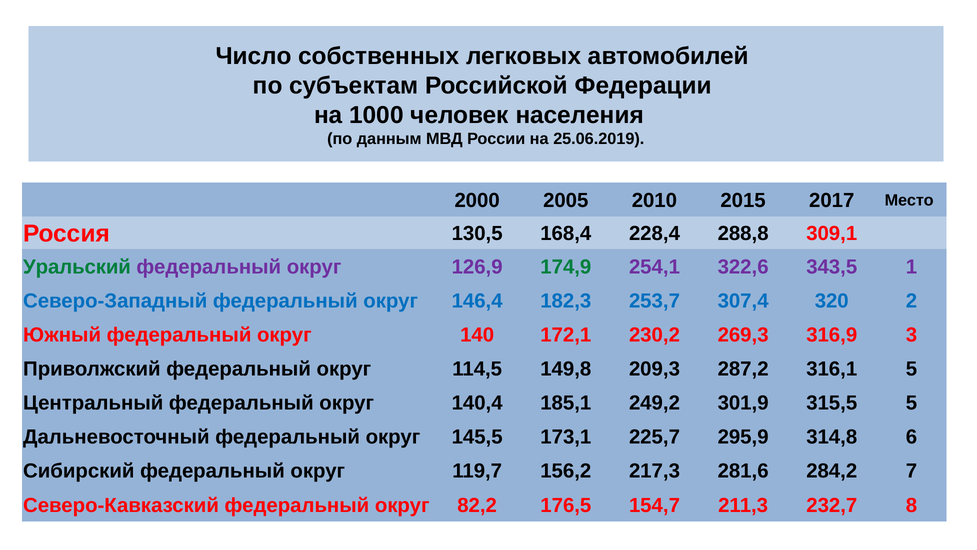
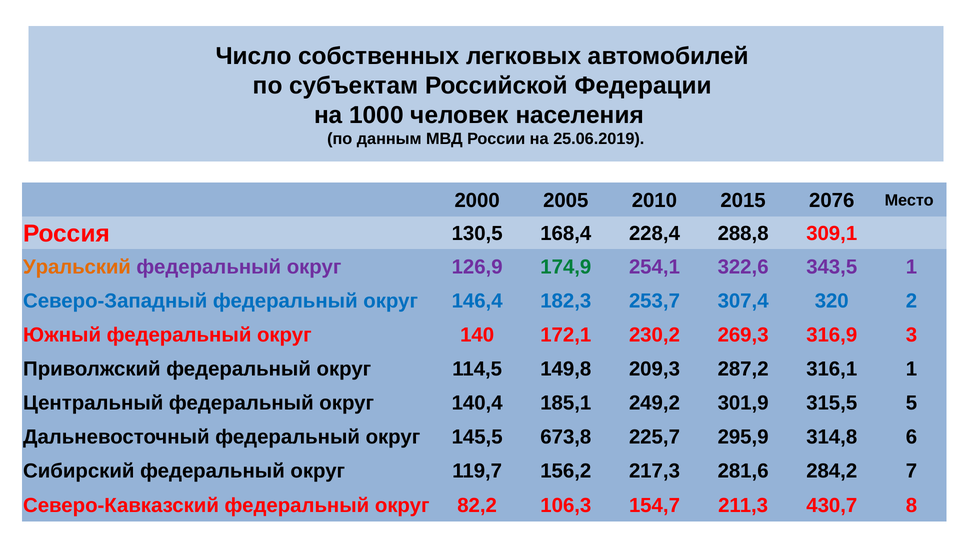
2017: 2017 -> 2076 (832, 200)
Уральский colour: green -> orange (77, 267)
316,1 5: 5 -> 1 (911, 369)
173,1: 173,1 -> 673,8 (566, 437)
176,5: 176,5 -> 106,3 (566, 505)
232,7: 232,7 -> 430,7 (832, 505)
